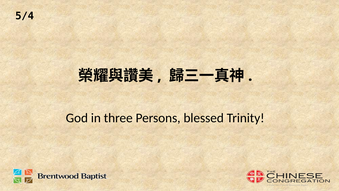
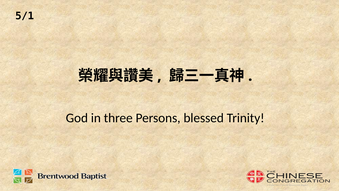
5/4: 5/4 -> 5/1 (25, 16)
